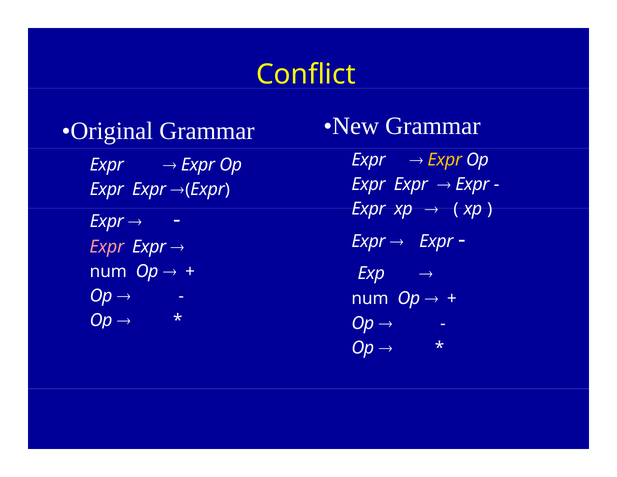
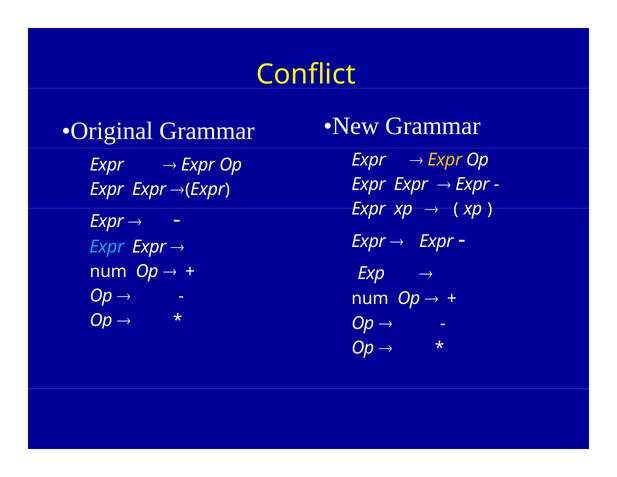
Expr colour: pink -> light blue (107, 247)
